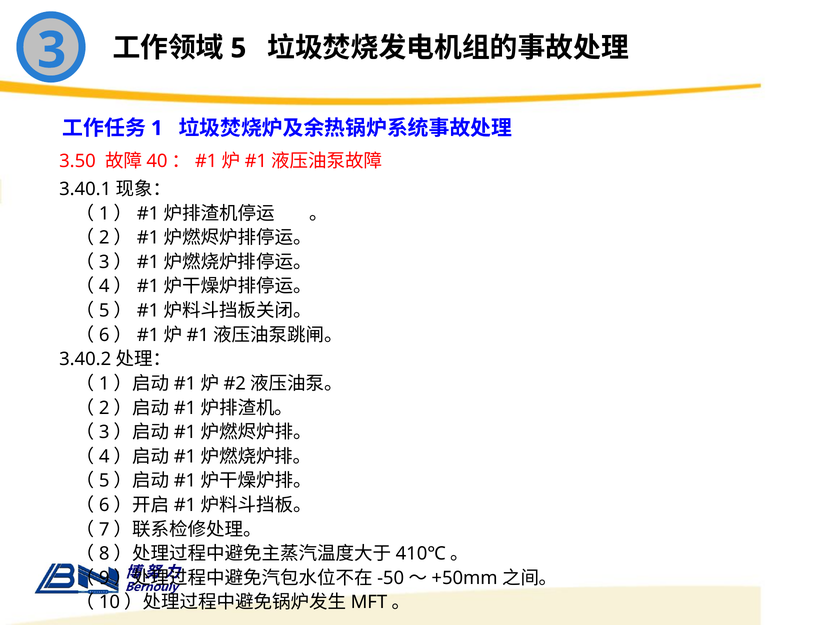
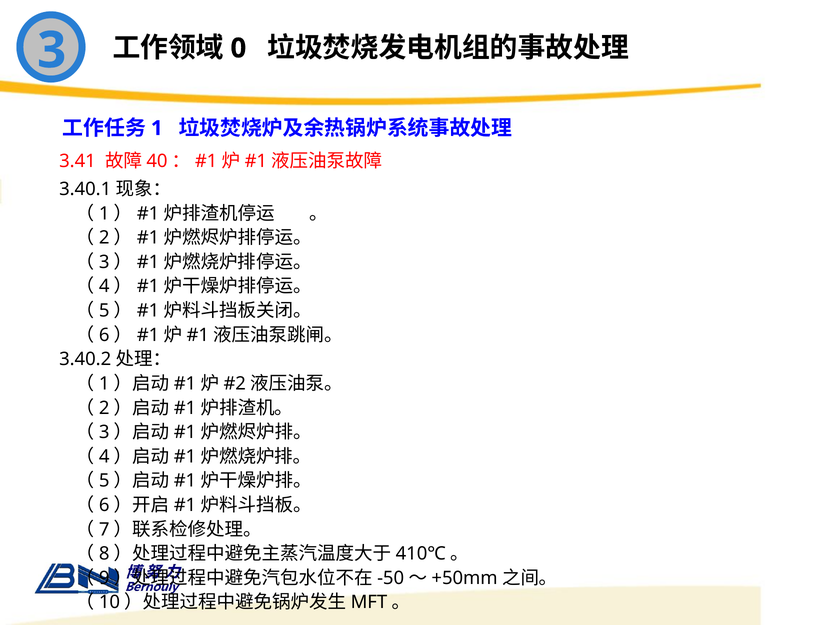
5: 5 -> 0 (238, 48)
3.50: 3.50 -> 3.41 (77, 161)
